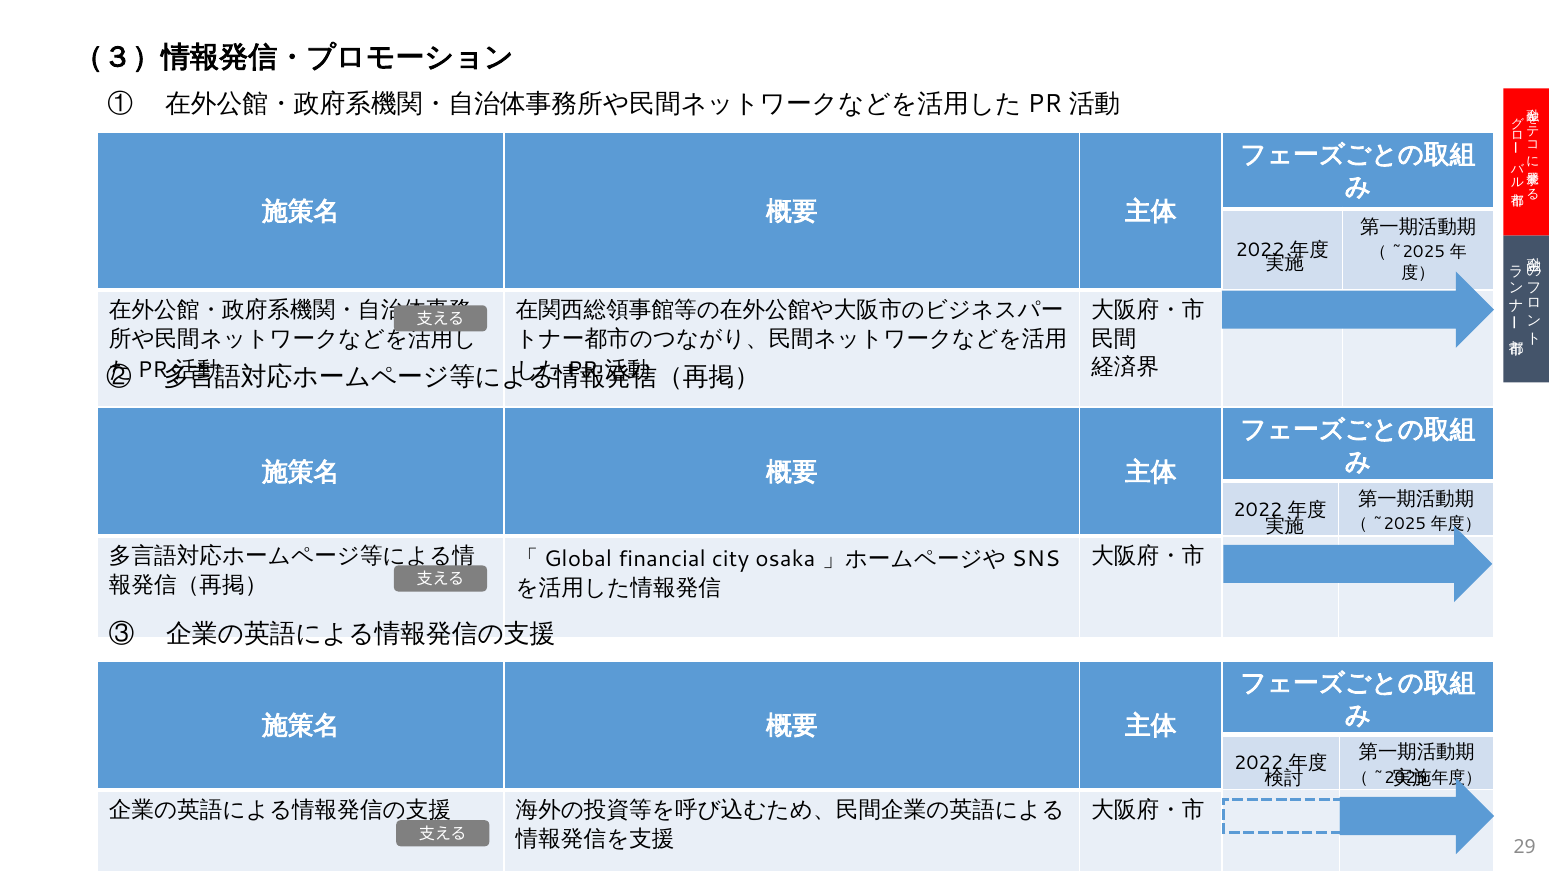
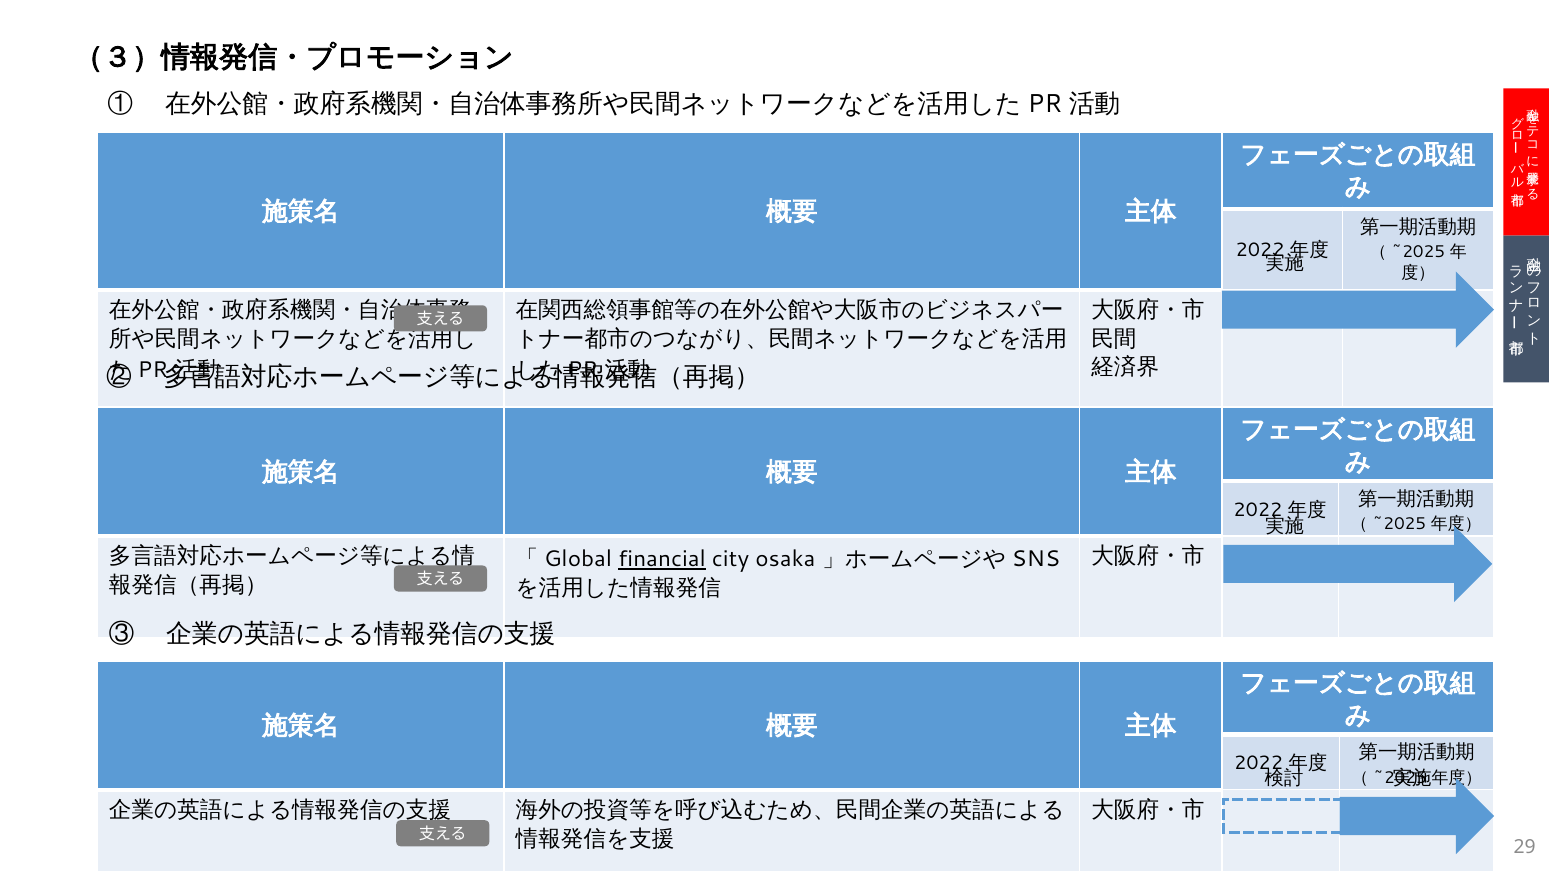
financial underline: none -> present (662, 560)
